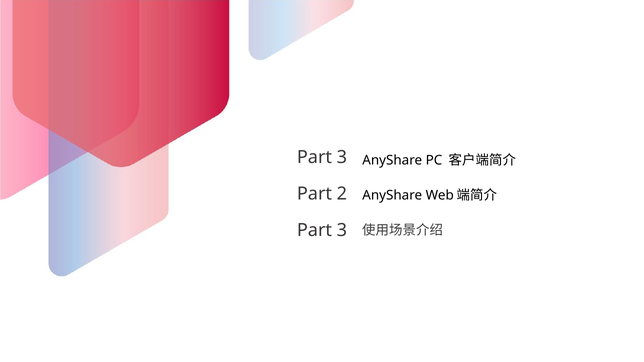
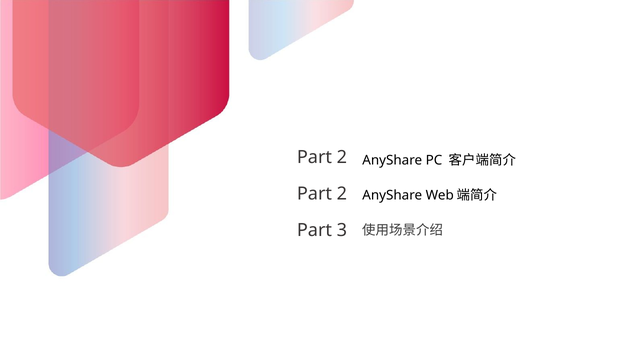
3: 3 -> 2 (342, 157)
